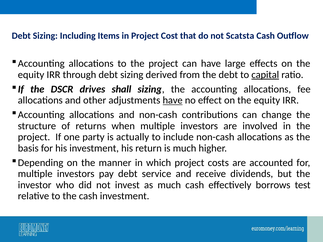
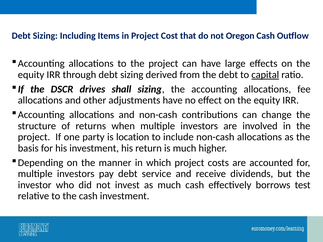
Scatsta: Scatsta -> Oregon (240, 36)
have underline: present -> none (173, 100)
actually: actually -> location (133, 137)
